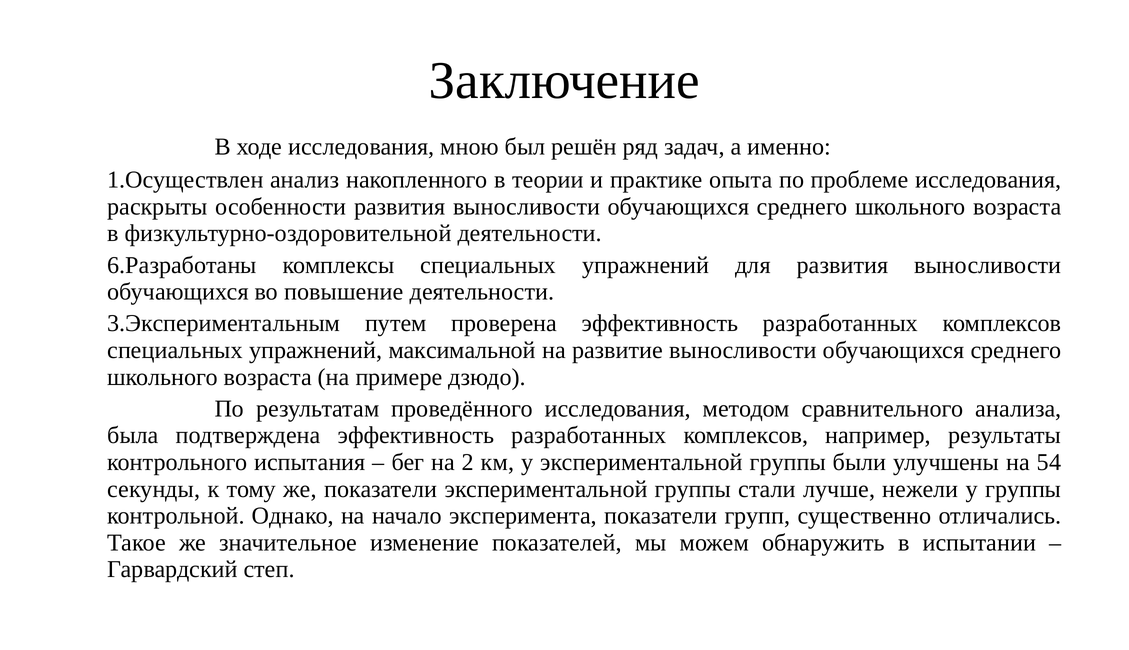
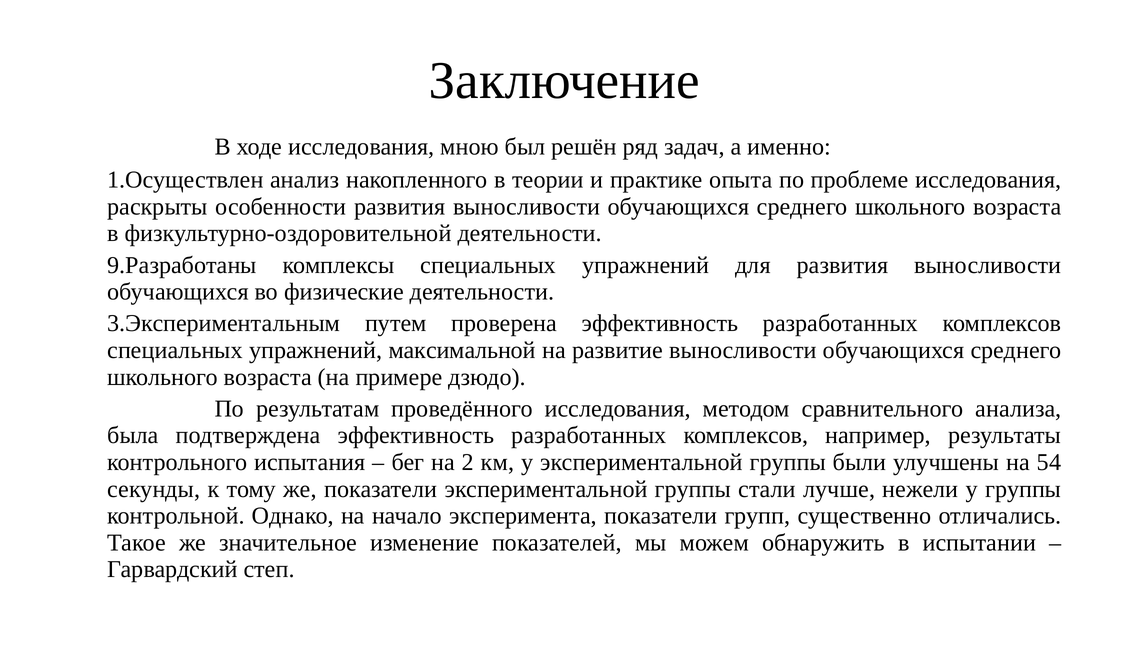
6.Разработаны: 6.Разработаны -> 9.Разработаны (182, 265)
повышение: повышение -> физические (344, 292)
